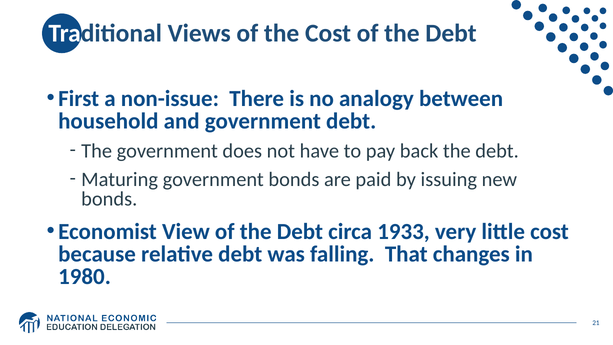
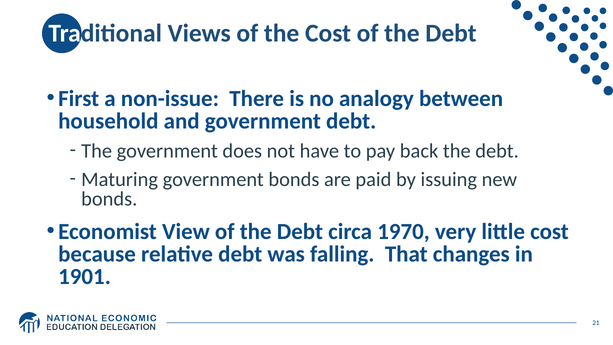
1933: 1933 -> 1970 (403, 232)
1980: 1980 -> 1901 (85, 276)
